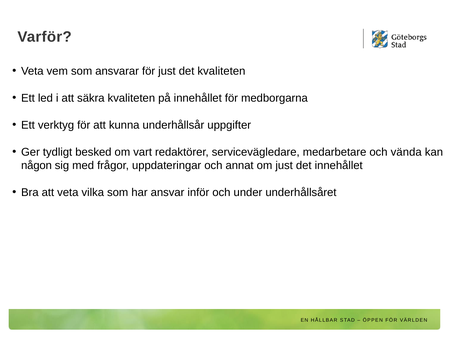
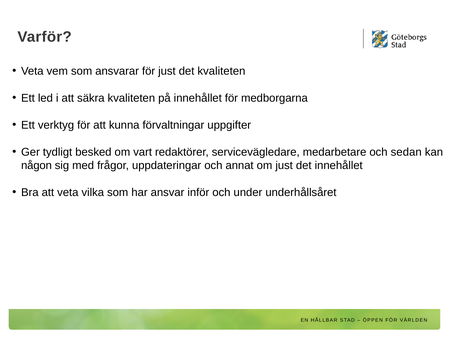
underhållsår: underhållsår -> förvaltningar (173, 125)
vända: vända -> sedan (406, 152)
